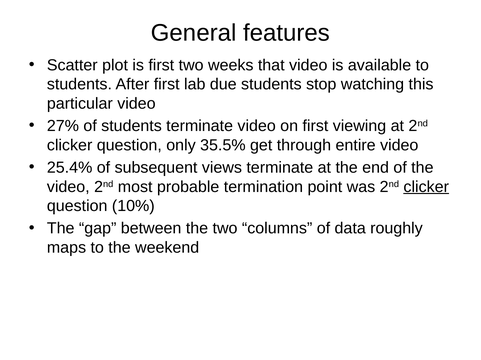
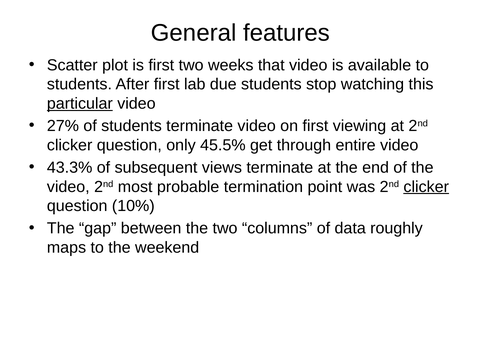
particular underline: none -> present (80, 104)
35.5%: 35.5% -> 45.5% (223, 145)
25.4%: 25.4% -> 43.3% (70, 168)
